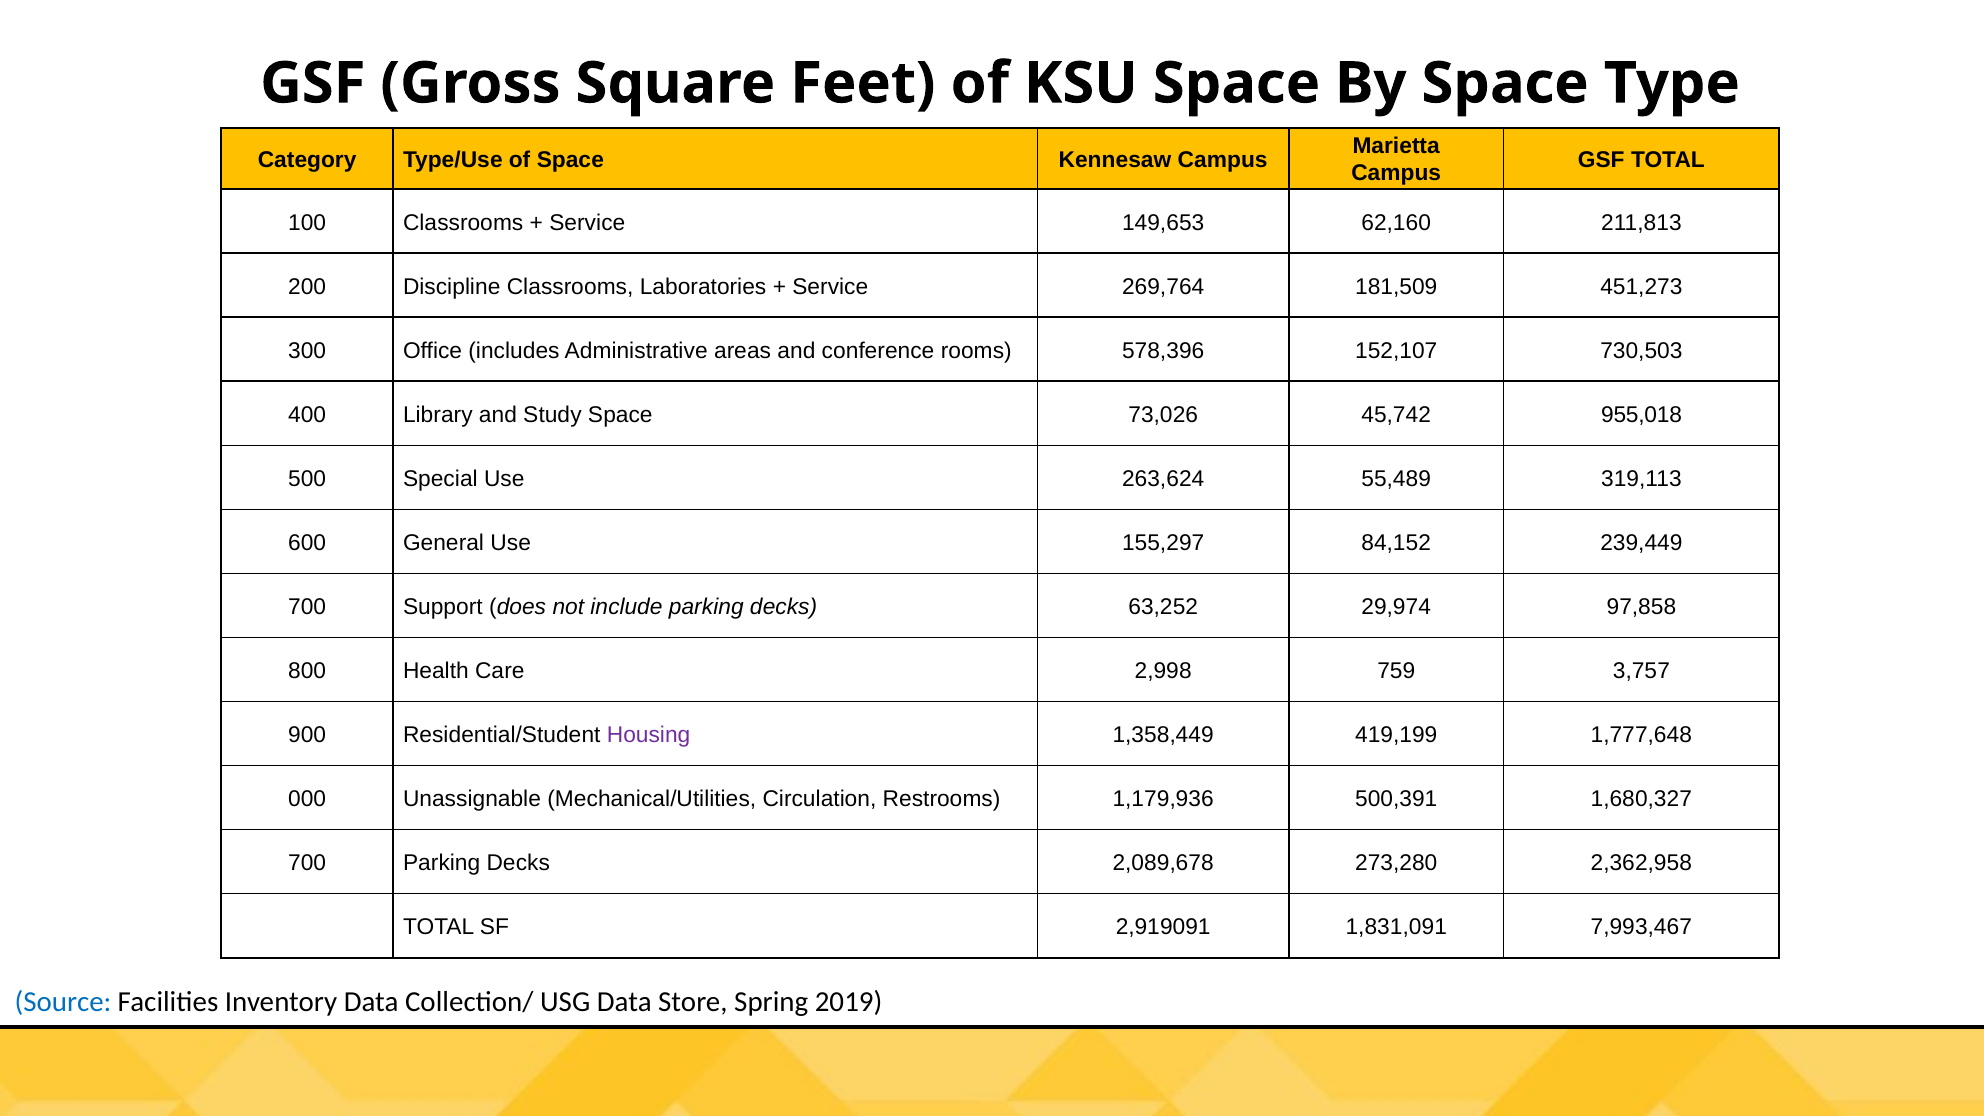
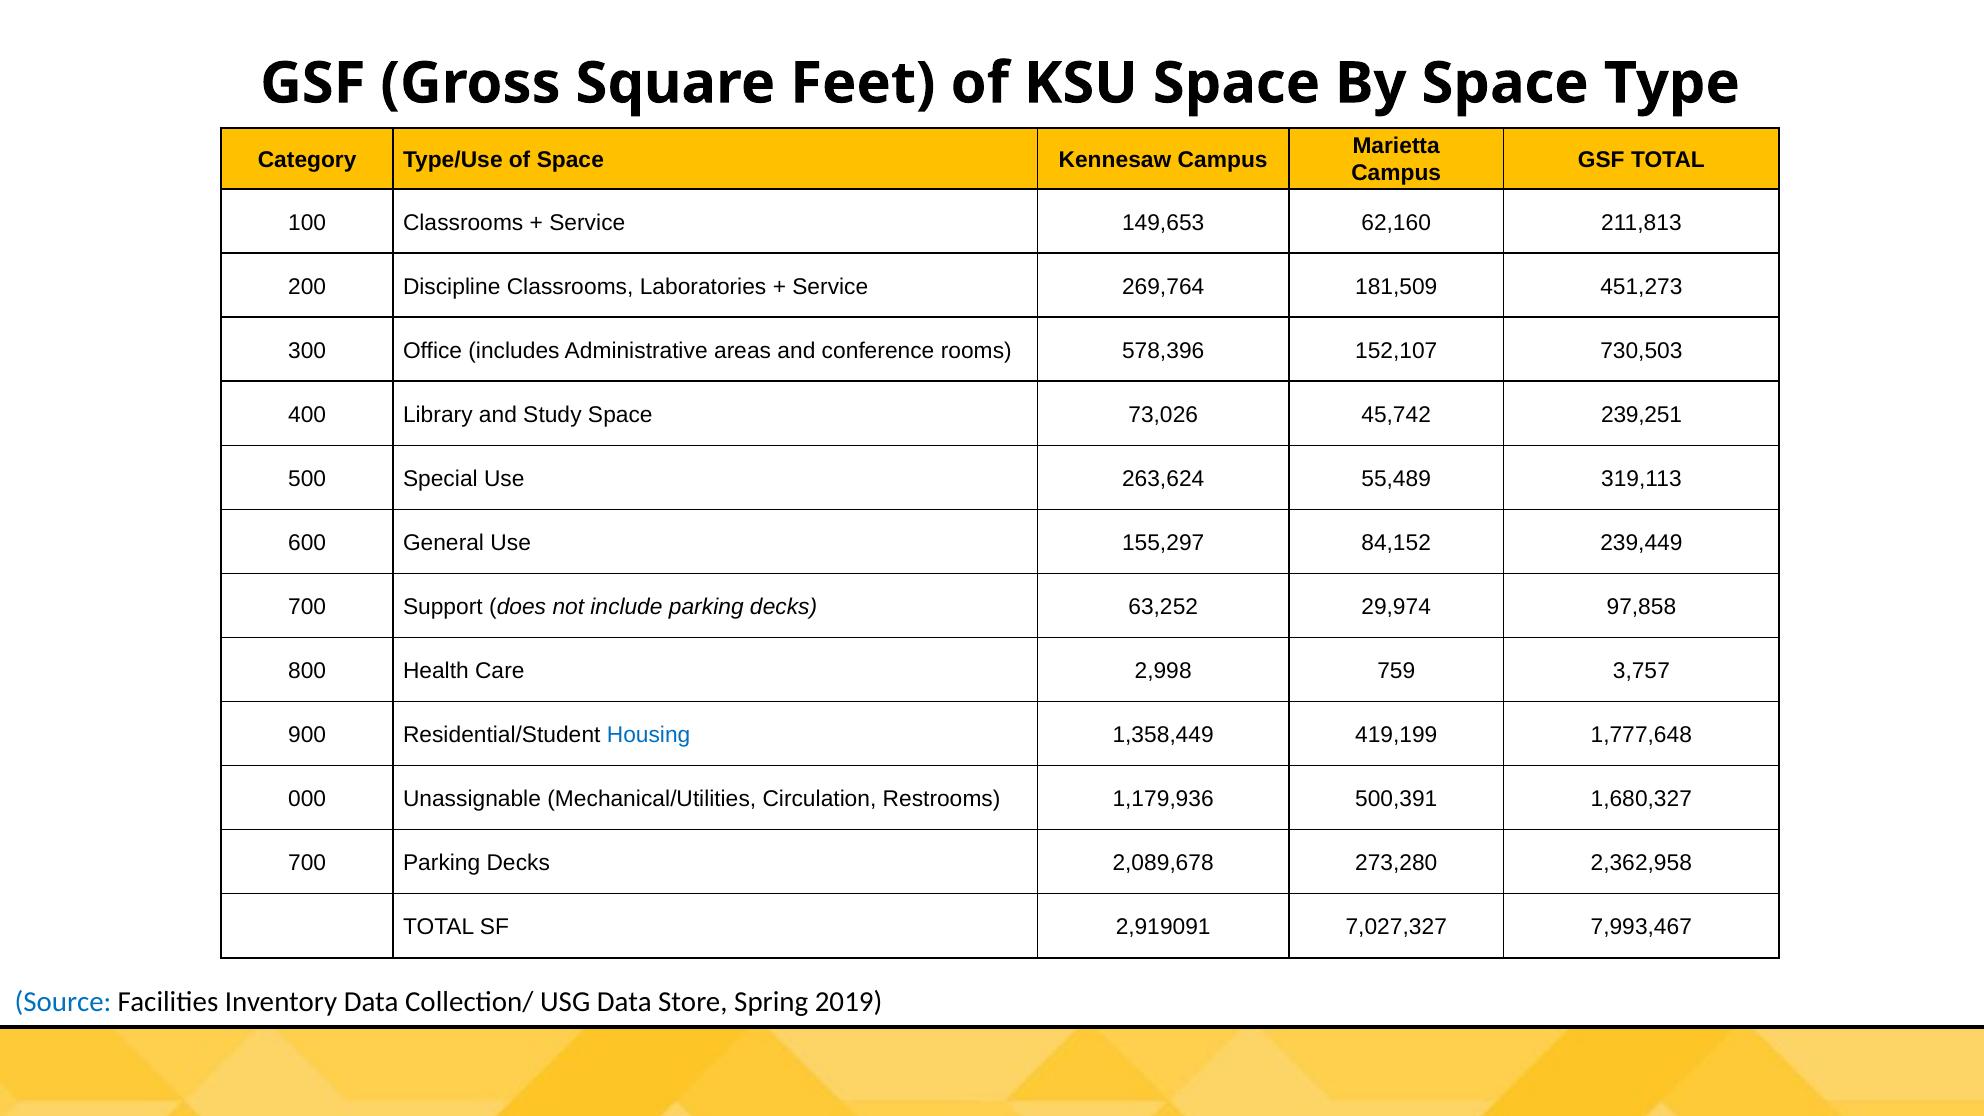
955,018: 955,018 -> 239,251 (1642, 415)
Housing colour: purple -> blue (649, 735)
1,831,091: 1,831,091 -> 7,027,327 (1396, 927)
